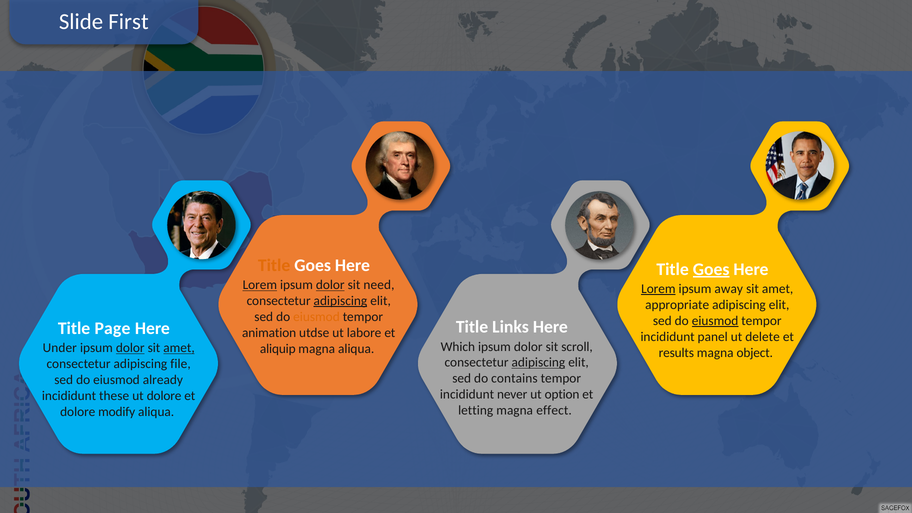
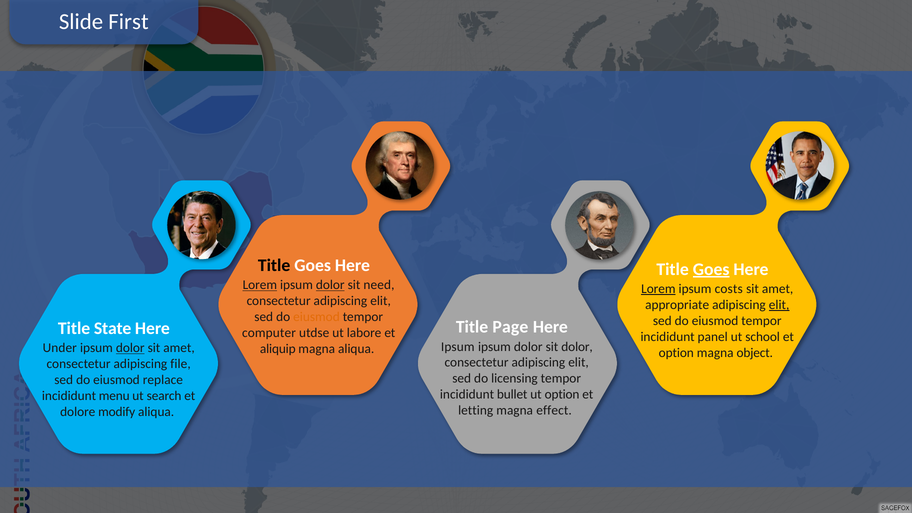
Title colour: orange -> black (274, 265)
away: away -> costs (729, 289)
adipiscing underline: present -> none (340, 301)
elit underline: none -> present (779, 305)
eiusmod underline: present -> none (715, 321)
Links: Links -> Page (510, 327)
Page: Page -> State (113, 328)
animation: animation -> computer (269, 333)
delete: delete -> school (763, 337)
Which: Which -> Ipsum (458, 347)
sit scroll: scroll -> dolor (577, 347)
amet underline: present -> none (179, 348)
results: results -> option (676, 353)
adipiscing underline: present -> none (538, 363)
contains: contains -> licensing (514, 379)
already: already -> replace (163, 380)
never: never -> bullet (512, 395)
these: these -> menu (114, 396)
ut dolore: dolore -> search (164, 396)
